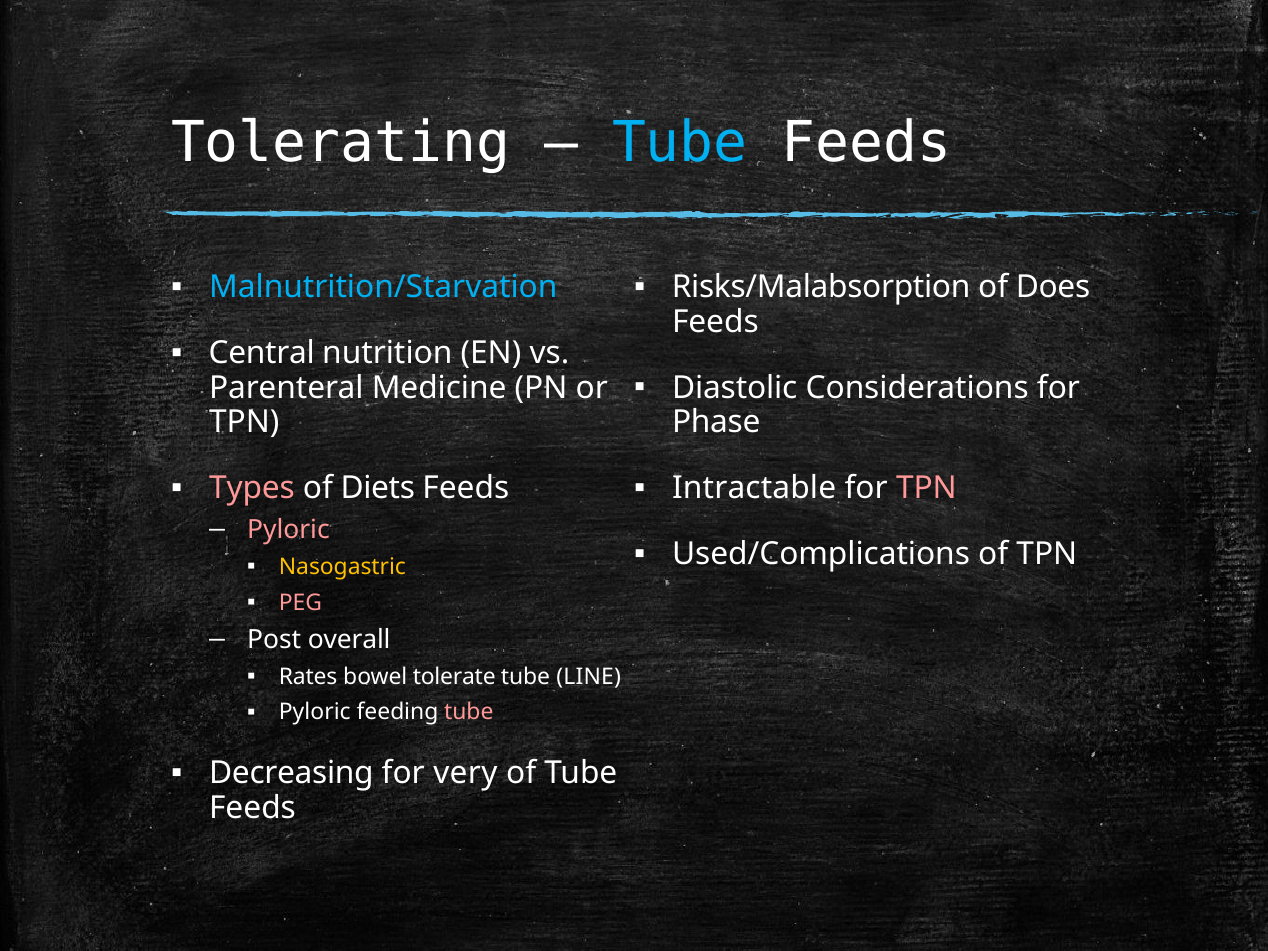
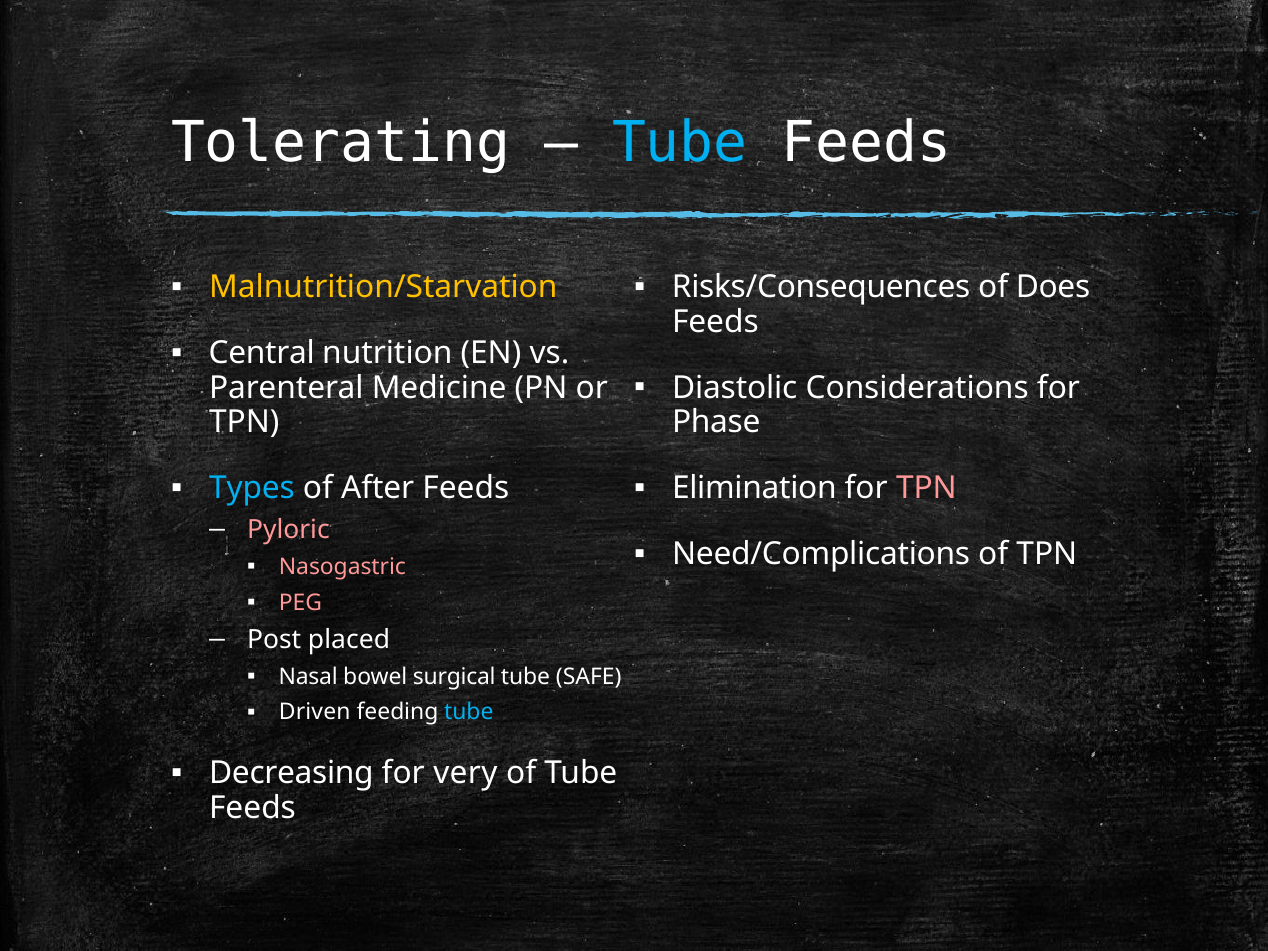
Malnutrition/Starvation colour: light blue -> yellow (383, 287)
Risks/Malabsorption: Risks/Malabsorption -> Risks/Consequences (821, 287)
Types colour: pink -> light blue (252, 488)
Diets: Diets -> After (378, 488)
Intractable: Intractable -> Elimination (754, 488)
Used/Complications: Used/Complications -> Need/Complications (821, 554)
Nasogastric colour: yellow -> pink (342, 567)
overall: overall -> placed (349, 640)
Rates: Rates -> Nasal (308, 677)
tolerate: tolerate -> surgical (454, 677)
LINE: LINE -> SAFE (589, 677)
Pyloric: Pyloric -> Driven (315, 712)
tube colour: pink -> light blue (469, 712)
